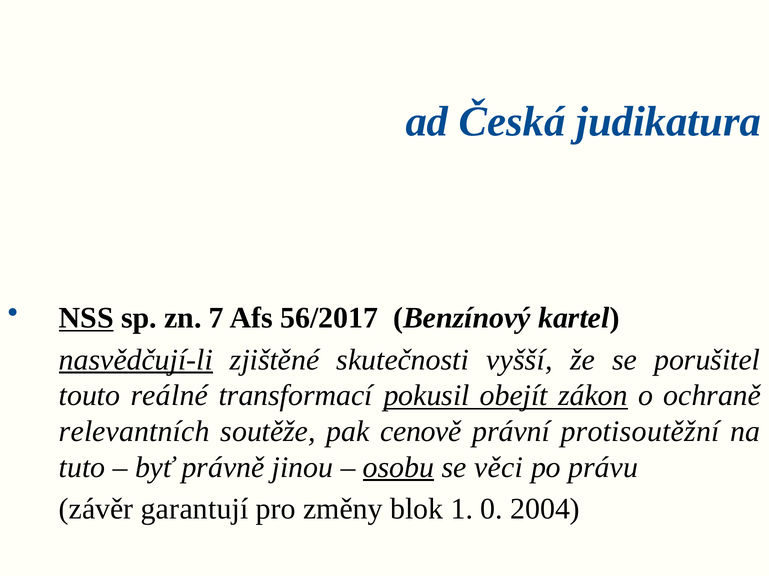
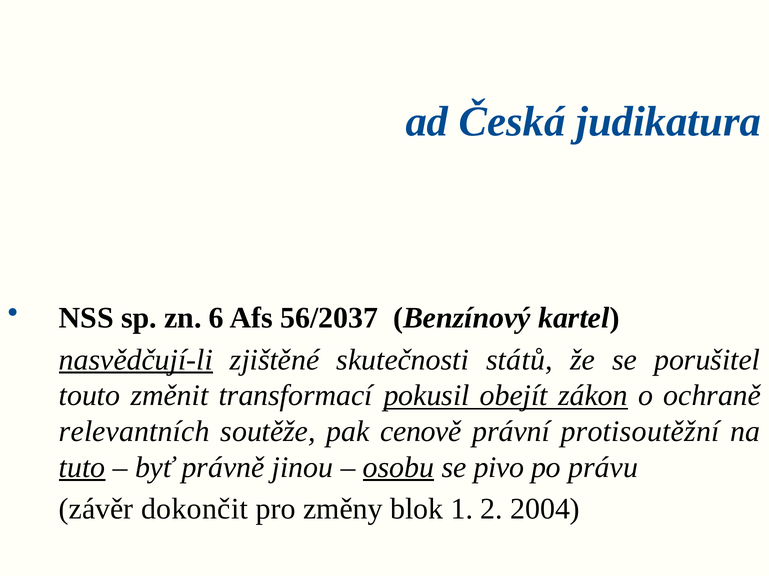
NSS underline: present -> none (86, 318)
7: 7 -> 6 (216, 318)
56/2017: 56/2017 -> 56/2037 (329, 318)
vyšší: vyšší -> států (519, 360)
reálné: reálné -> změnit (169, 396)
tuto underline: none -> present (82, 468)
věci: věci -> pivo (499, 468)
garantují: garantují -> dokončit (195, 510)
0: 0 -> 2 (492, 510)
